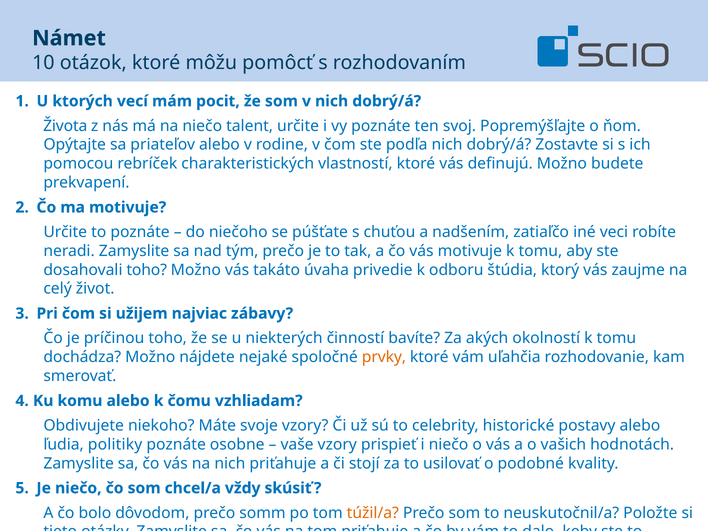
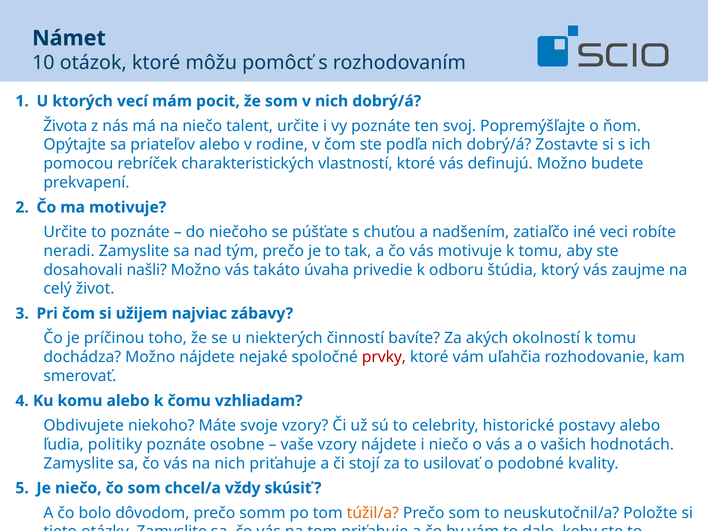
dosahovali toho: toho -> našli (147, 270)
prvky colour: orange -> red (384, 357)
vzory prispieť: prispieť -> nájdete (389, 444)
